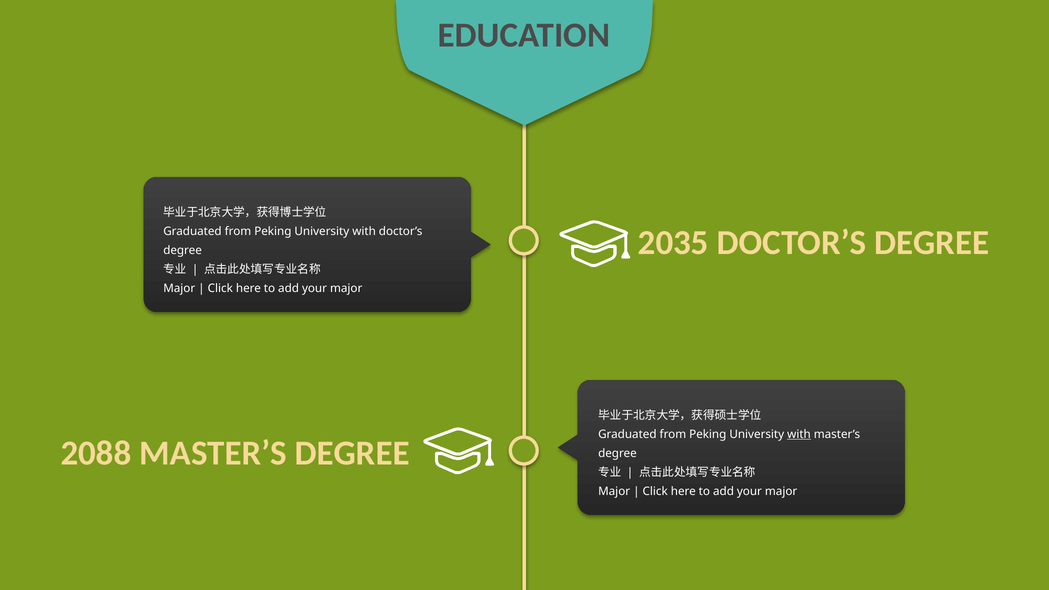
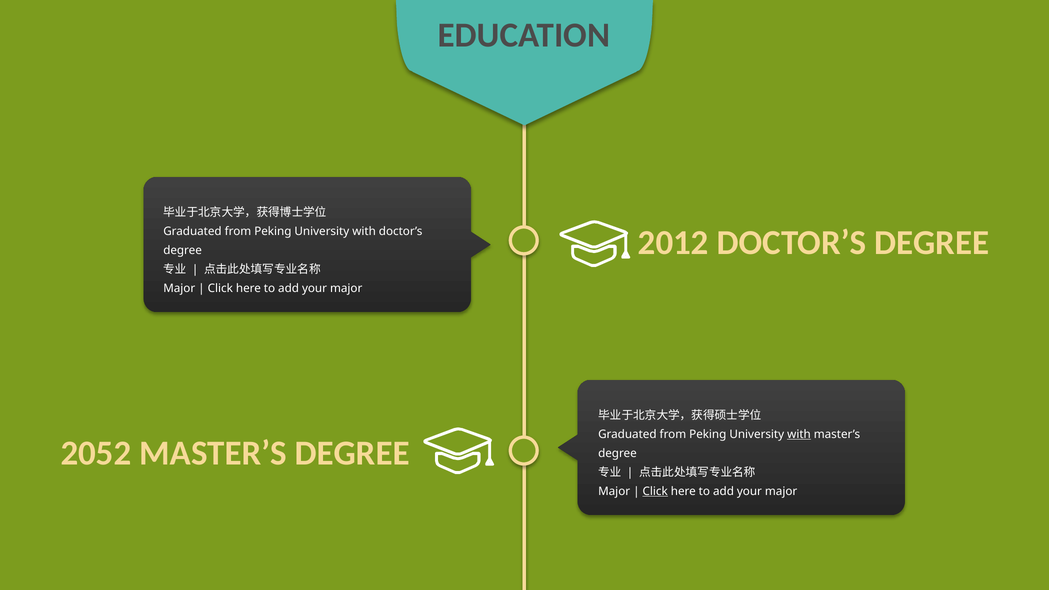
2035: 2035 -> 2012 (673, 243)
2088: 2088 -> 2052 (96, 453)
Click underline: none -> present (655, 491)
